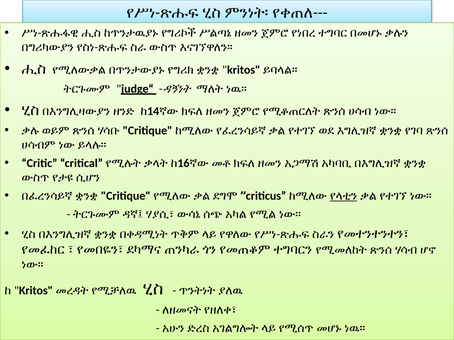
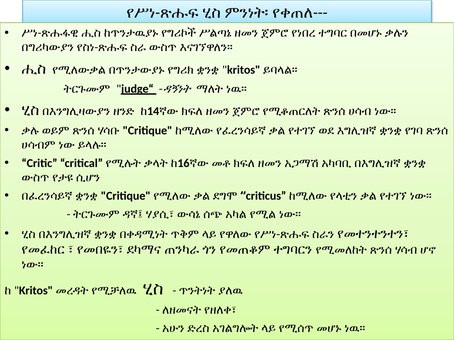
የላቲን underline: present -> none (344, 196)
